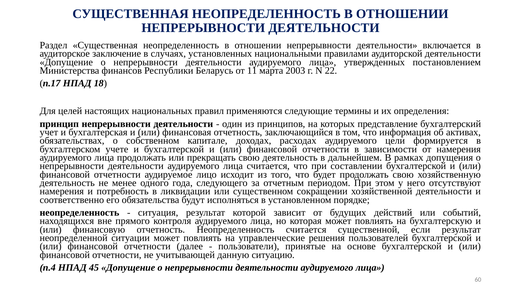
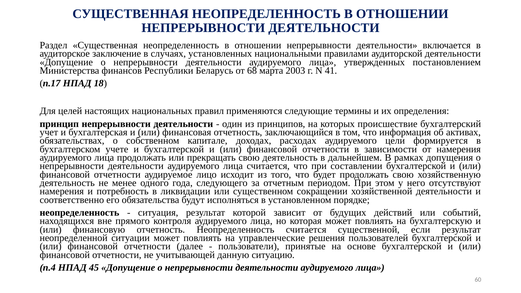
11: 11 -> 68 (252, 71)
22: 22 -> 41 (331, 71)
представление: представление -> происшествие (388, 124)
